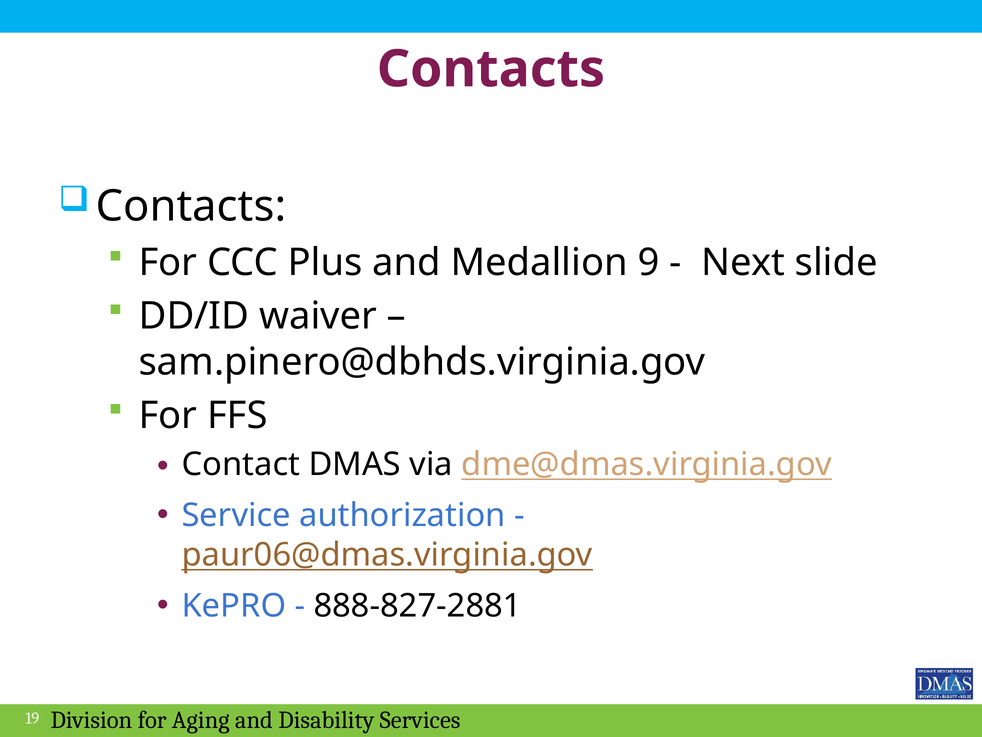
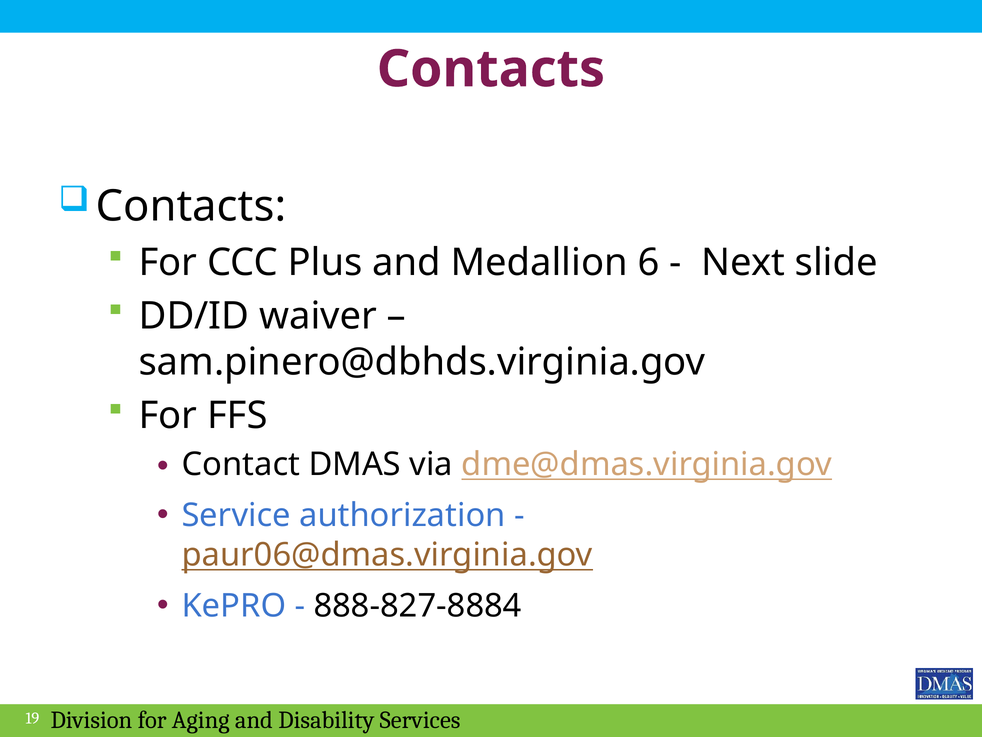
9: 9 -> 6 (649, 262)
888-827-2881: 888-827-2881 -> 888-827-8884 (418, 606)
